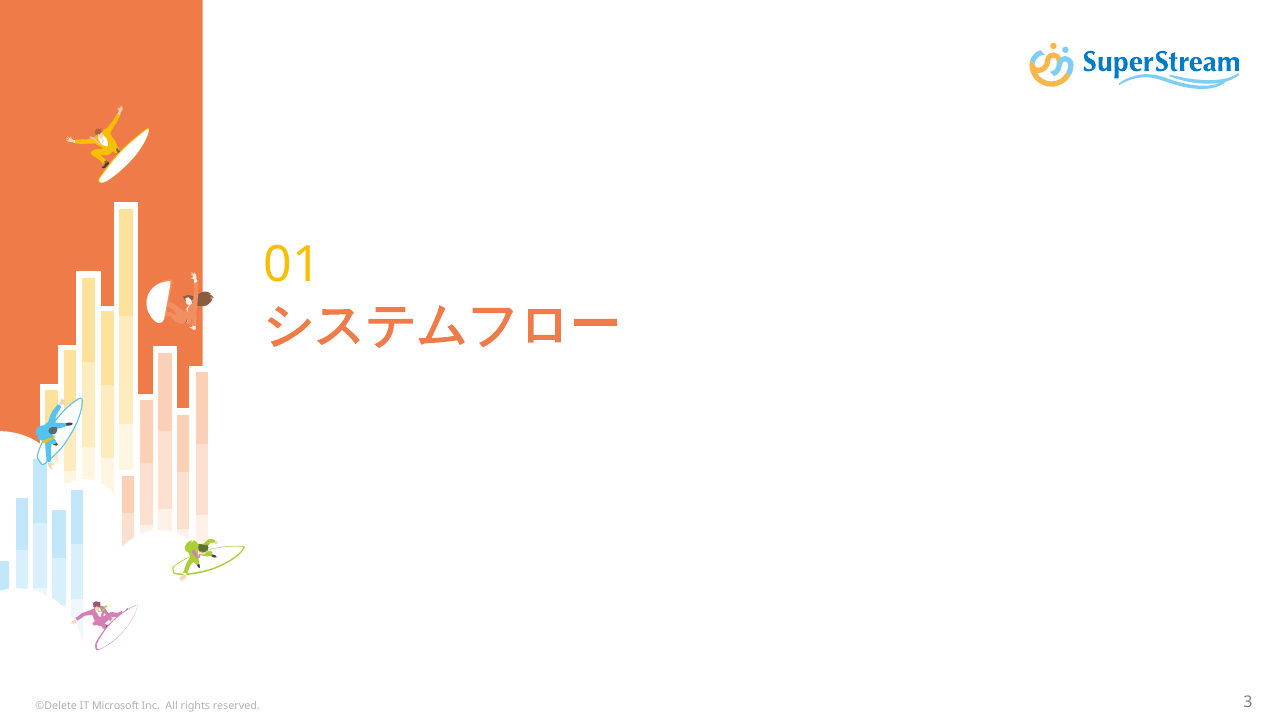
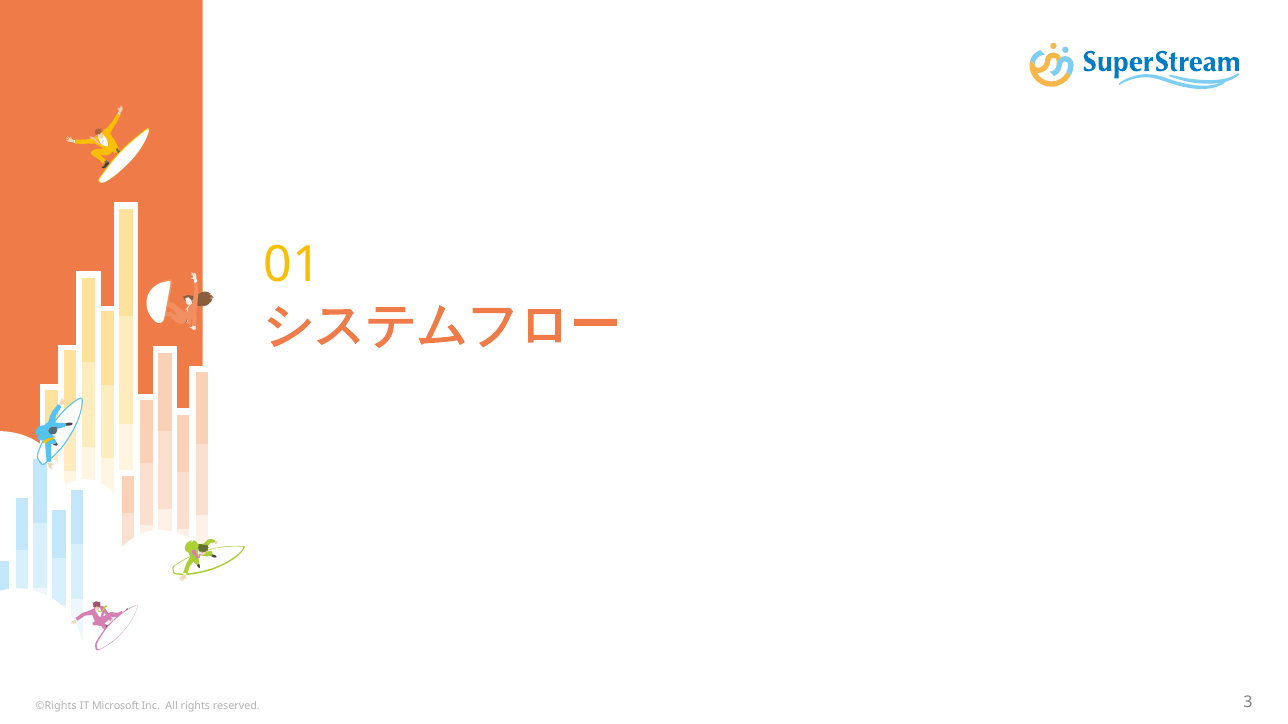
©Delete: ©Delete -> ©Rights (56, 706)
